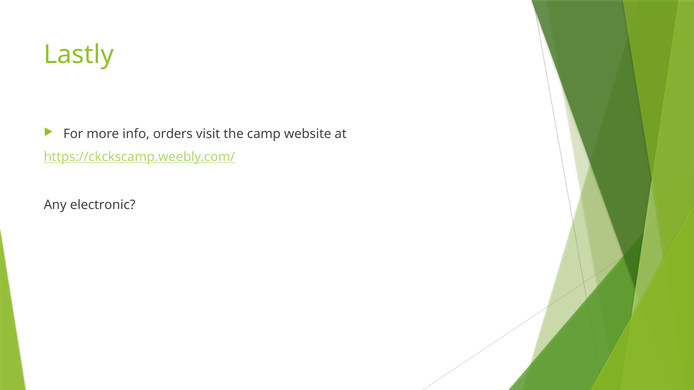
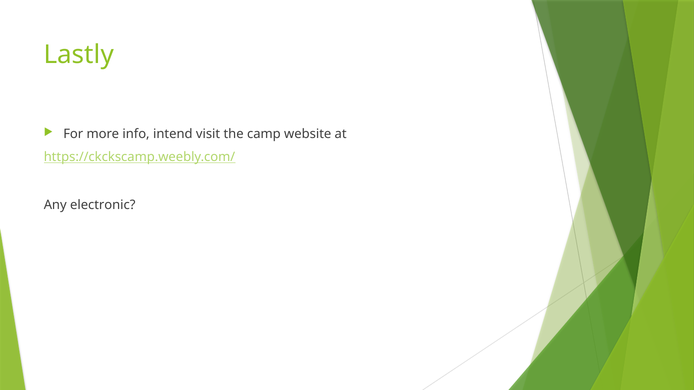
orders: orders -> intend (173, 134)
